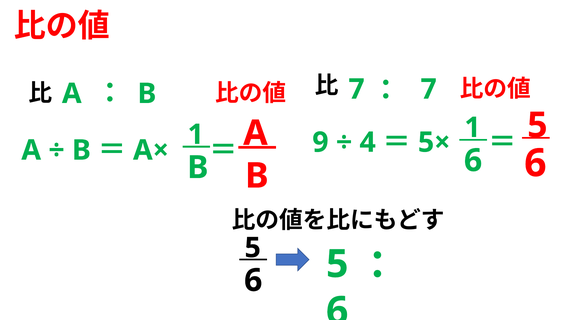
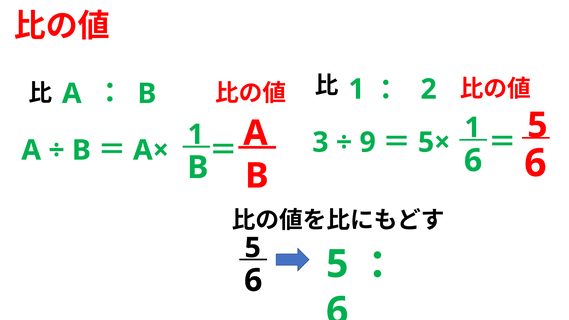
7: 7 -> 1 (357, 89)
7: 7 -> 2 (429, 89)
9: 9 -> 3 (320, 142)
4: 4 -> 9 (368, 142)
